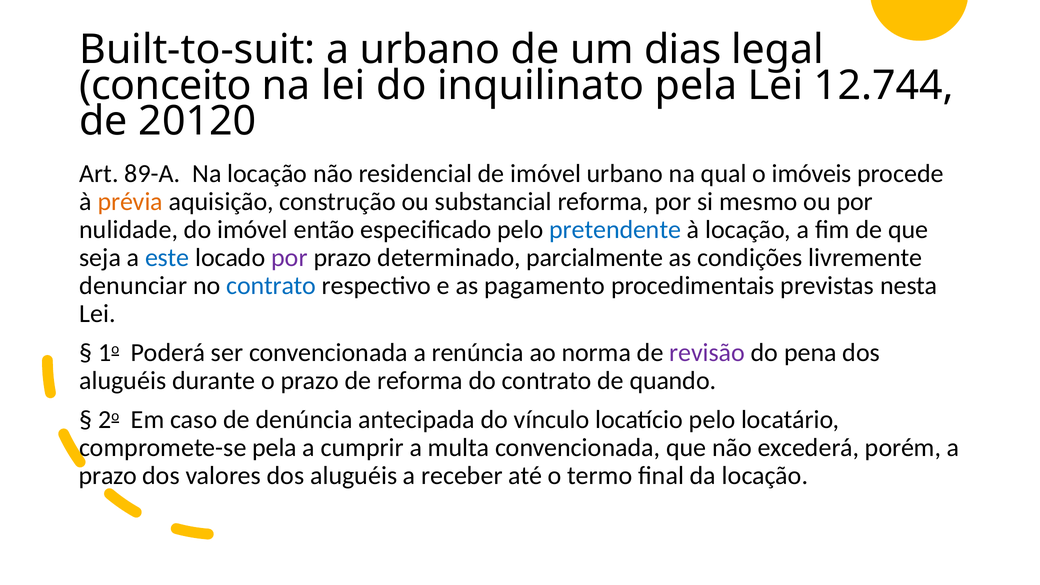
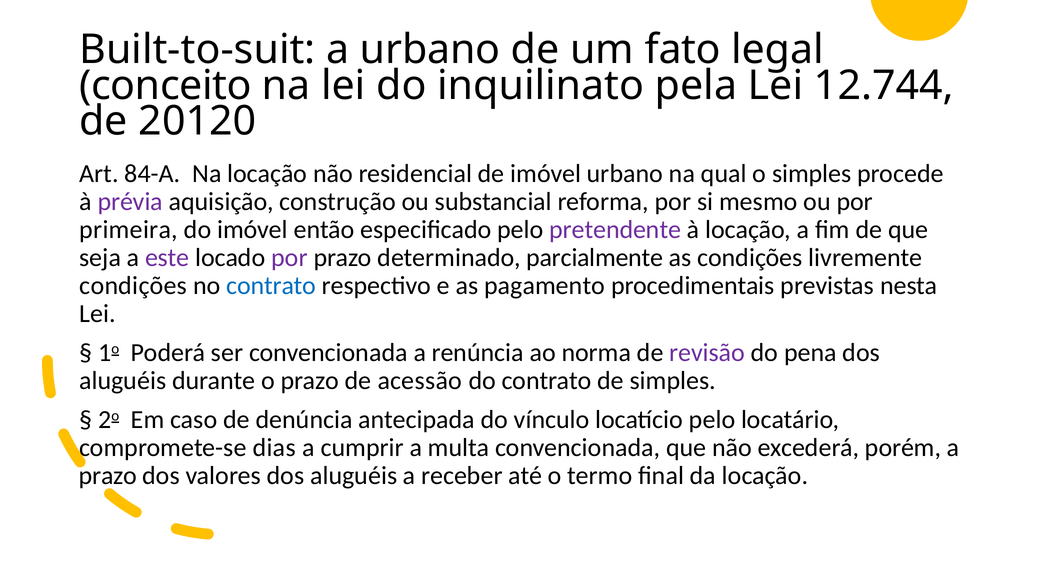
dias: dias -> fato (683, 50)
89-A: 89-A -> 84-A (152, 174)
o imóveis: imóveis -> simples (812, 174)
prévia colour: orange -> purple (130, 202)
nulidade: nulidade -> primeira (129, 230)
pretendente colour: blue -> purple (615, 230)
este colour: blue -> purple (167, 258)
denunciar: denunciar -> condições (133, 286)
de reforma: reforma -> acessão (420, 381)
de quando: quando -> simples (673, 381)
compromete-se pela: pela -> dias (274, 448)
